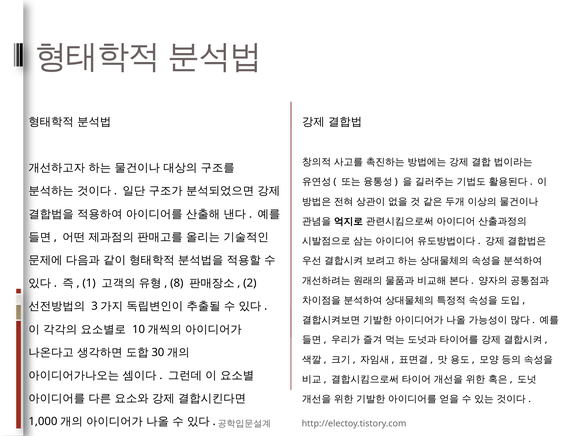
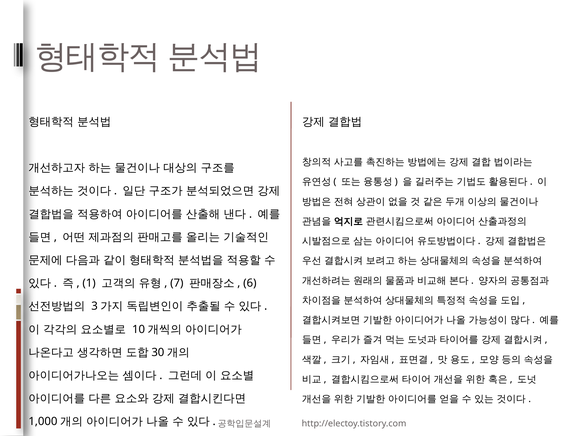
8: 8 -> 7 (177, 283)
2: 2 -> 6 (250, 283)
